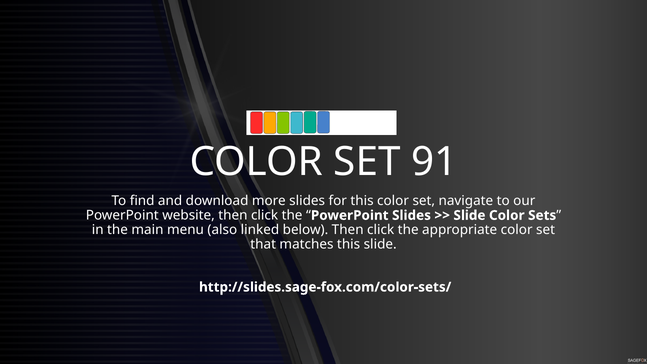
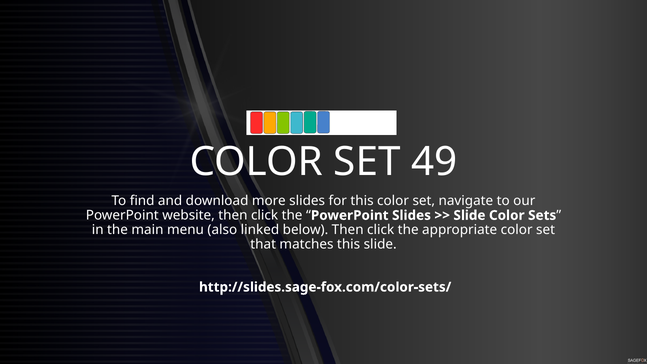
91: 91 -> 49 (434, 162)
